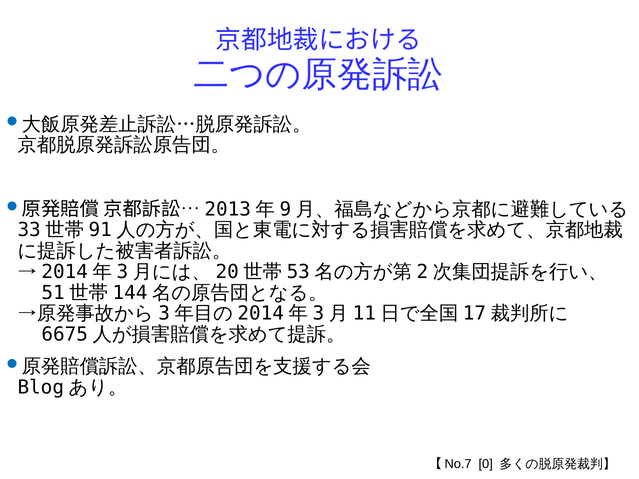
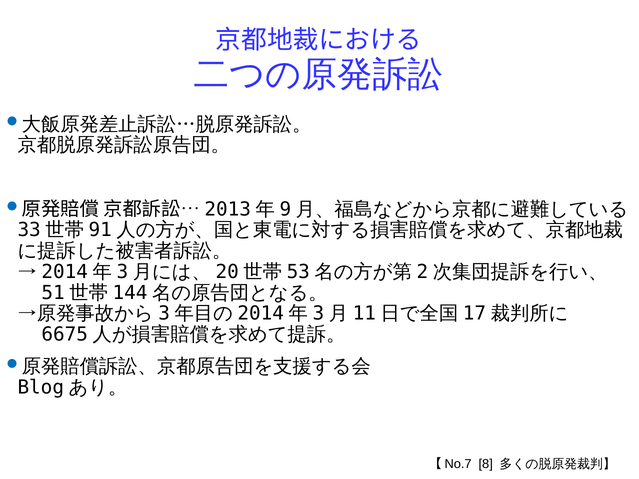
0: 0 -> 8 (486, 464)
